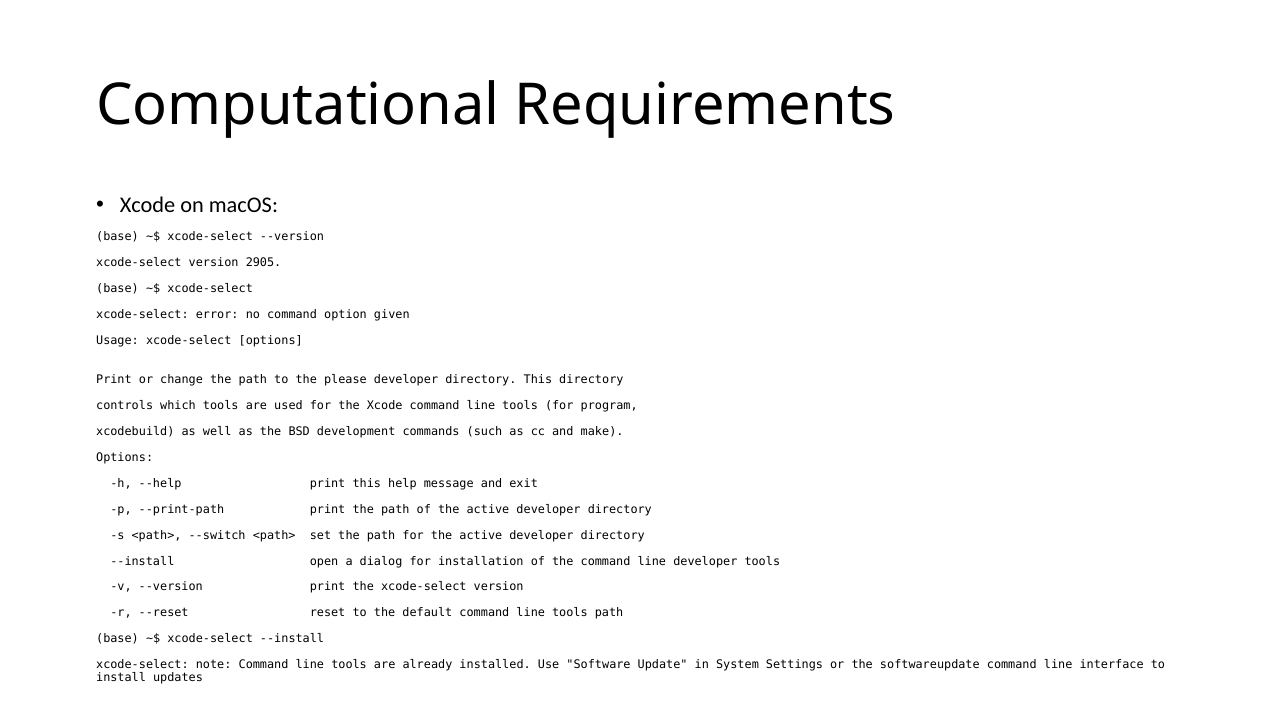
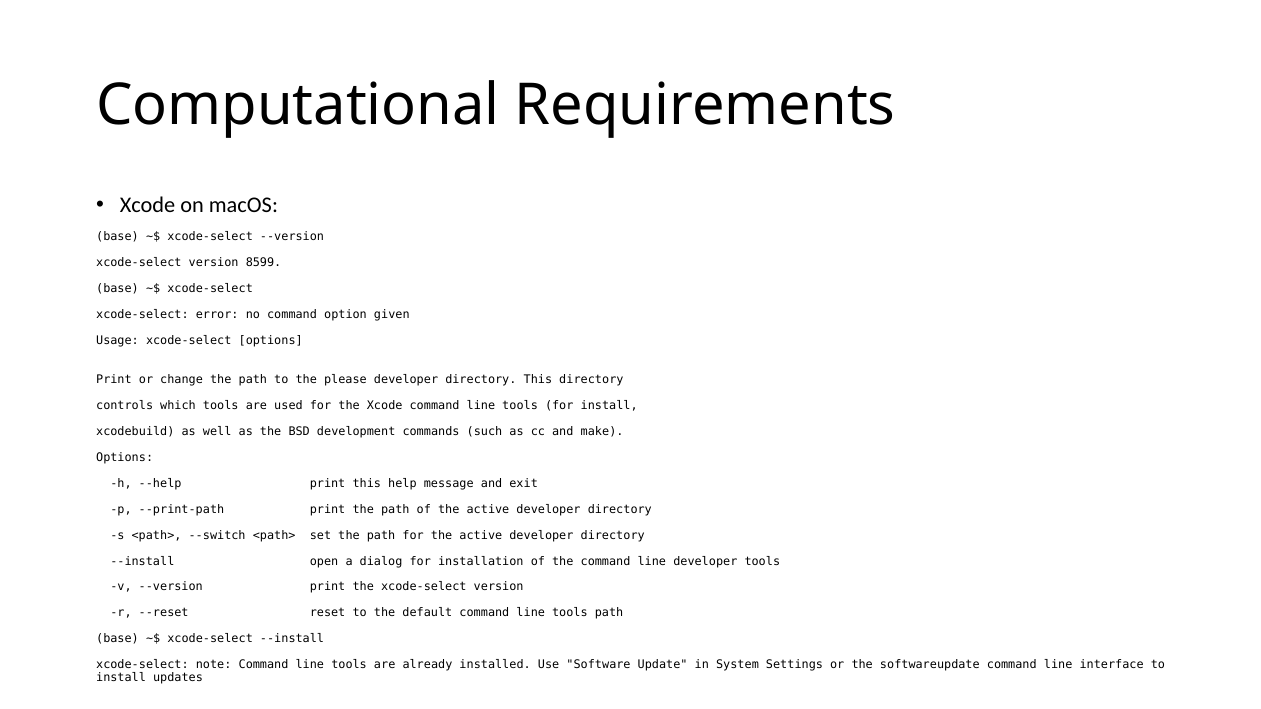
2905: 2905 -> 8599 (264, 263)
for program: program -> install (609, 406)
